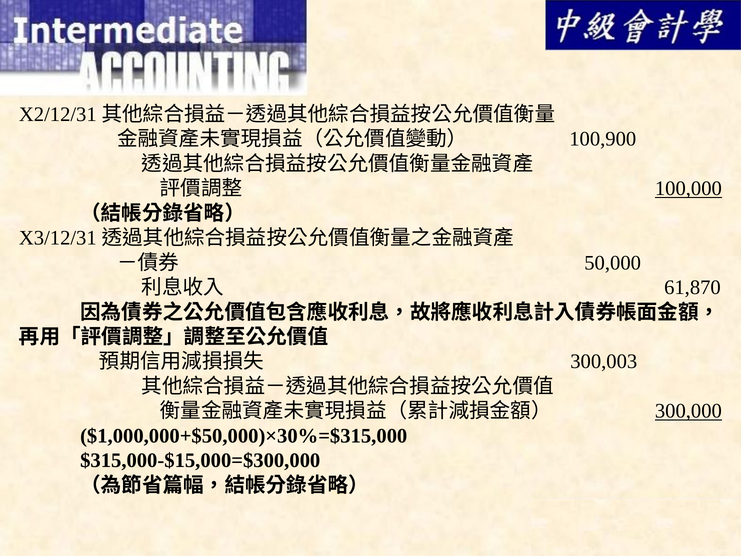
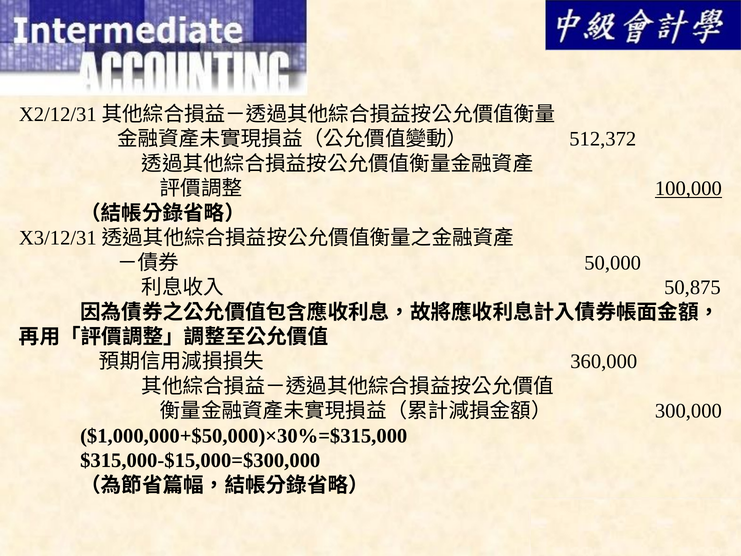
100,900: 100,900 -> 512,372 (603, 139)
61,870: 61,870 -> 50,875 (692, 287)
300,003: 300,003 -> 360,000 (604, 361)
300,000 underline: present -> none (688, 411)
